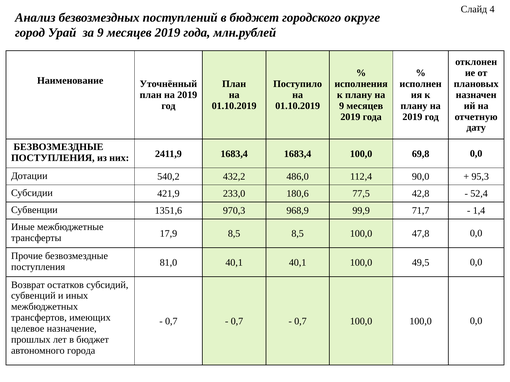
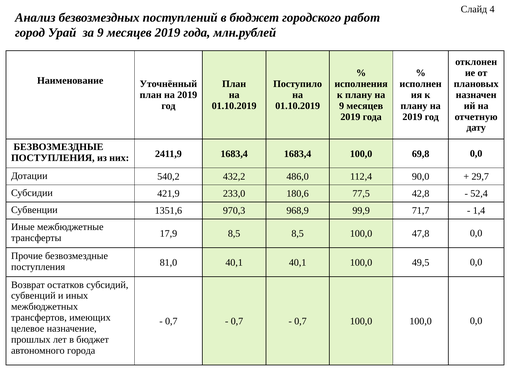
округе: округе -> работ (362, 18)
95,3: 95,3 -> 29,7 (480, 177)
